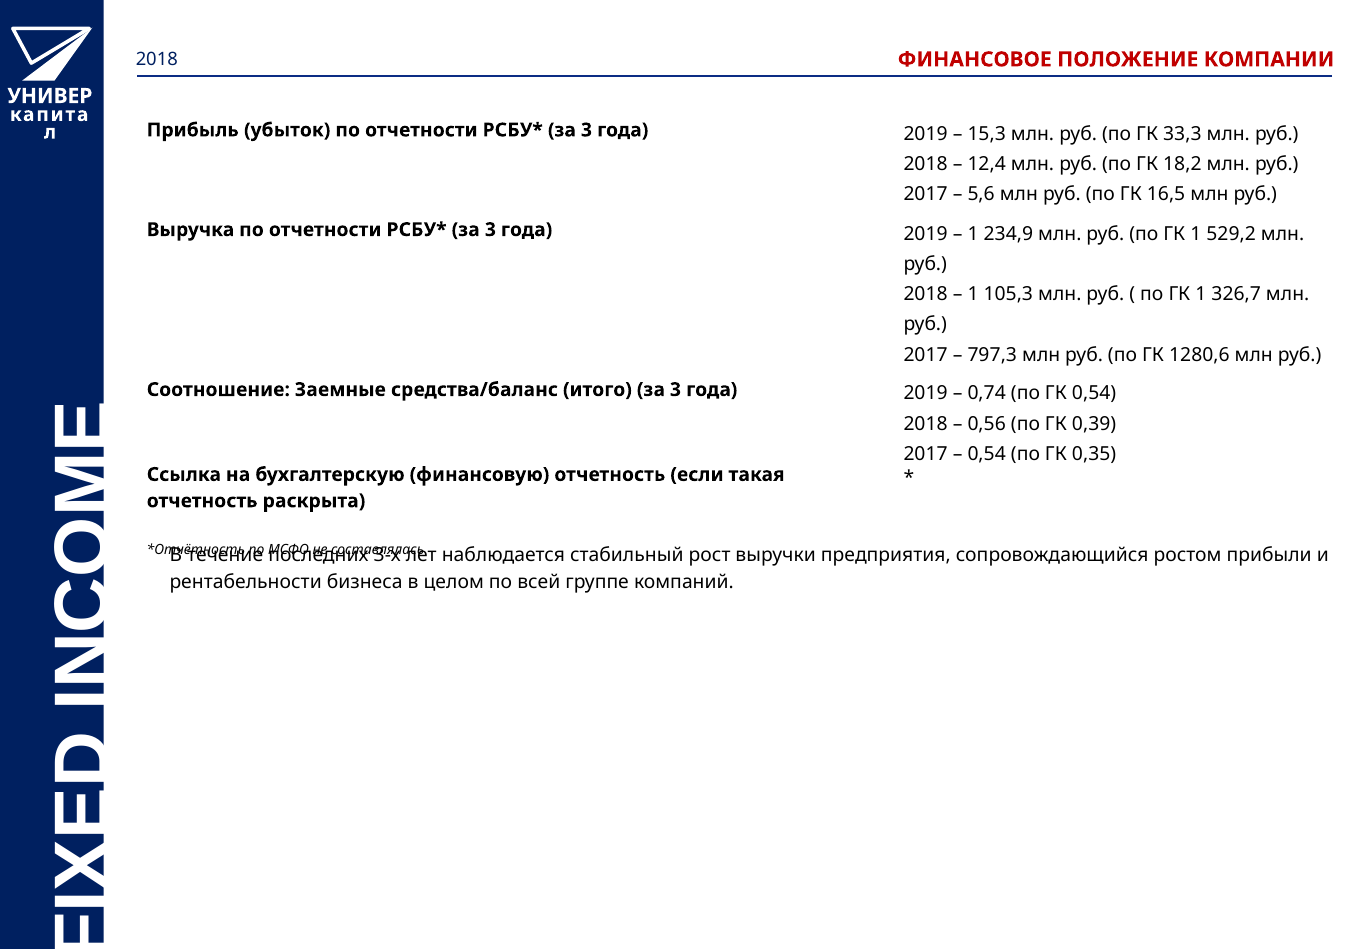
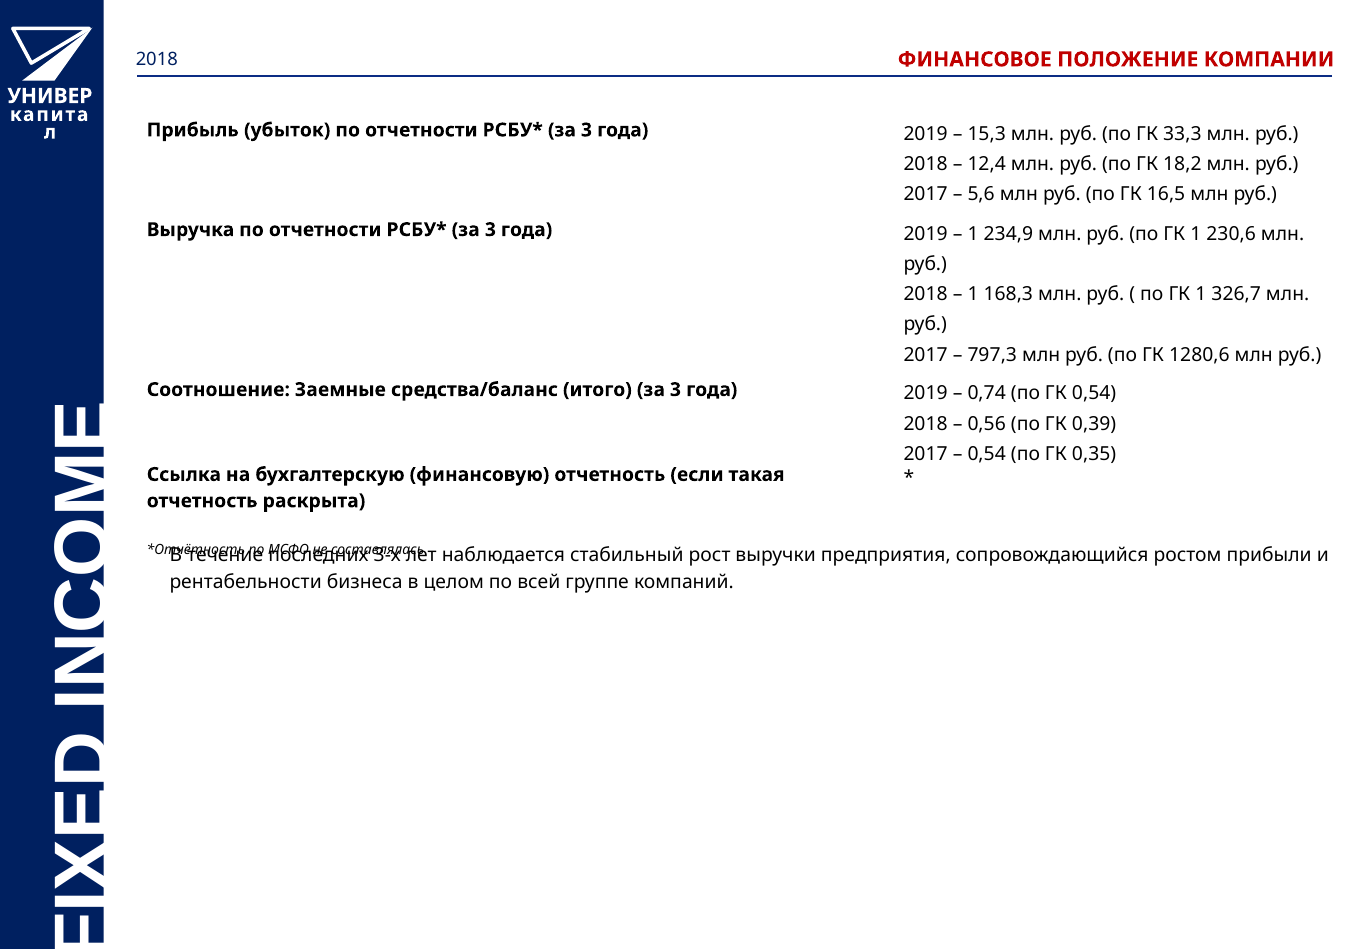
529,2: 529,2 -> 230,6 (1231, 234)
105,3: 105,3 -> 168,3 (1008, 294)
